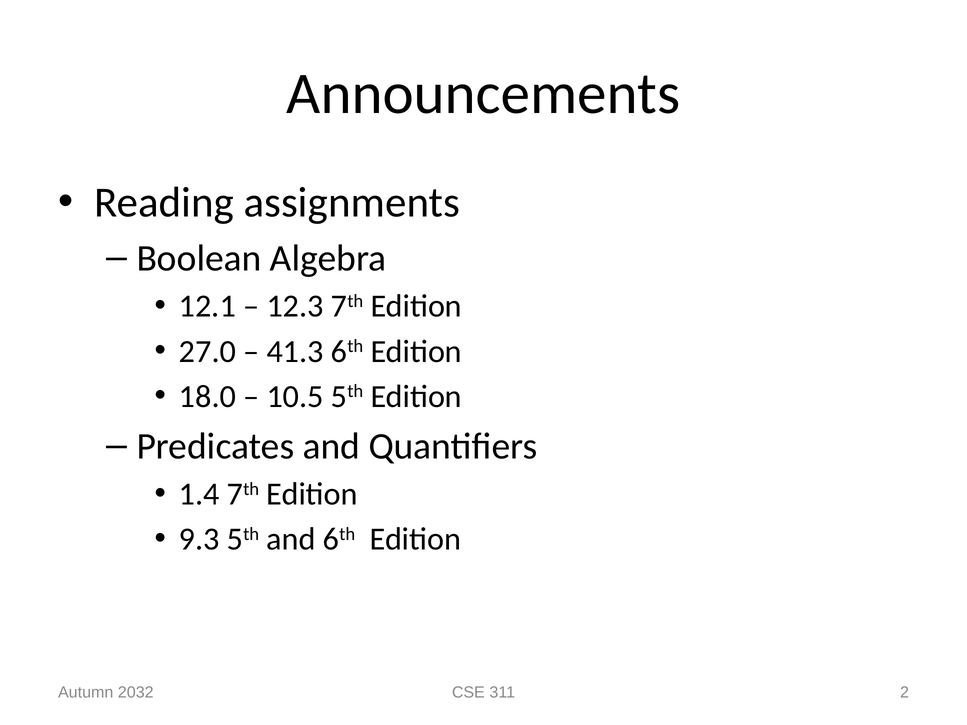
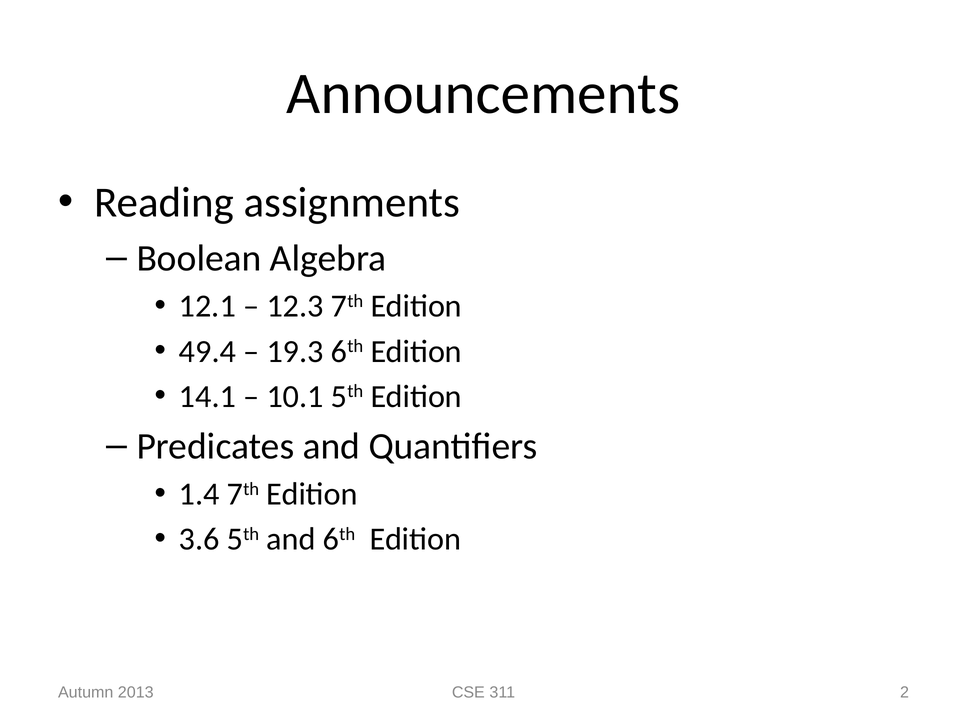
27.0: 27.0 -> 49.4 (207, 351)
41.3: 41.3 -> 19.3 (295, 351)
18.0: 18.0 -> 14.1 (207, 397)
10.5: 10.5 -> 10.1 (295, 397)
9.3: 9.3 -> 3.6 (199, 540)
2032: 2032 -> 2013 (136, 693)
